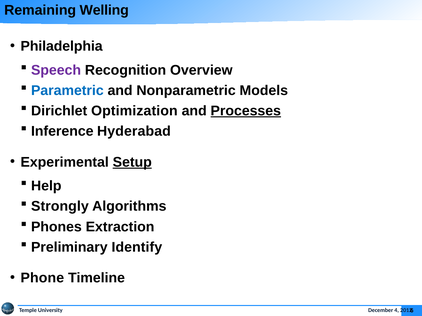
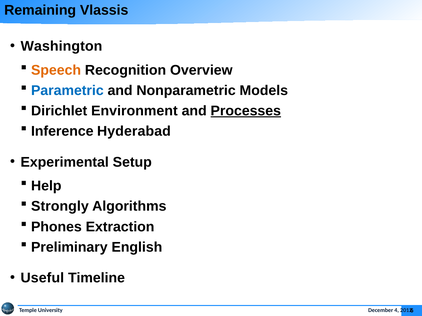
Welling: Welling -> Vlassis (104, 10)
Philadelphia: Philadelphia -> Washington (61, 46)
Speech colour: purple -> orange (56, 70)
Optimization: Optimization -> Environment (134, 111)
Setup underline: present -> none (132, 162)
Identify: Identify -> English (137, 247)
Phone: Phone -> Useful (42, 278)
